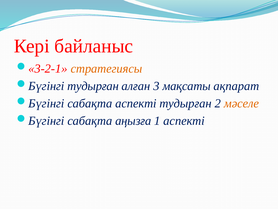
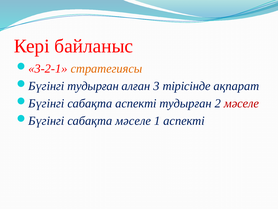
мақсаты: мақсаты -> тірісінде (187, 86)
мәселе colour: orange -> red (241, 103)
сабақта аңызға: аңызға -> мәселе (133, 120)
